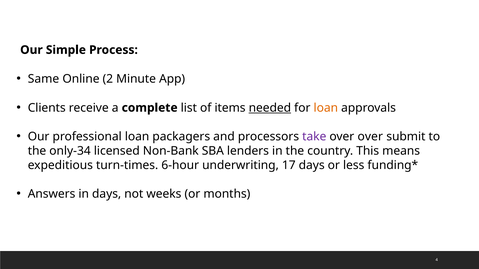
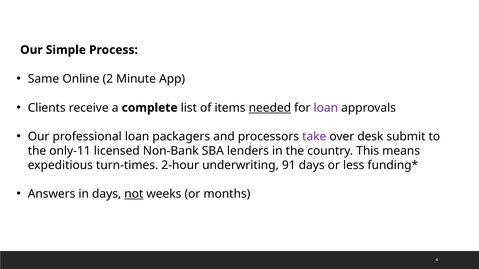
loan colour: orange -> purple (326, 108)
over over: over -> desk (370, 137)
only-34: only-34 -> only-11 (70, 151)
6-hour: 6-hour -> 2-hour (180, 165)
17: 17 -> 91 (289, 165)
not underline: none -> present (134, 194)
